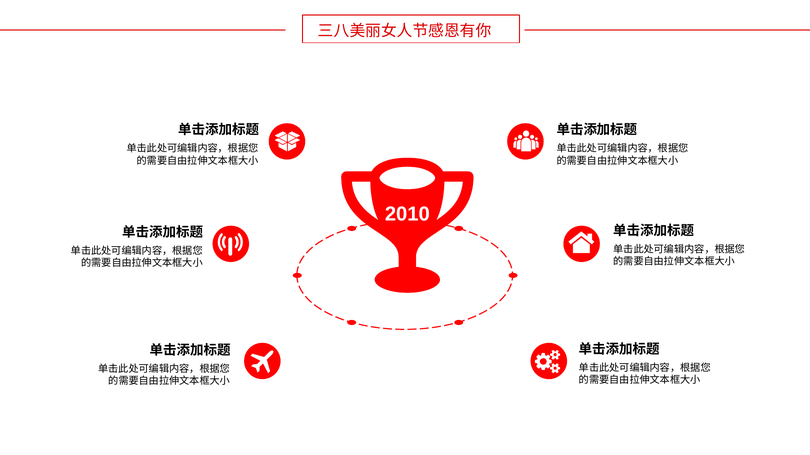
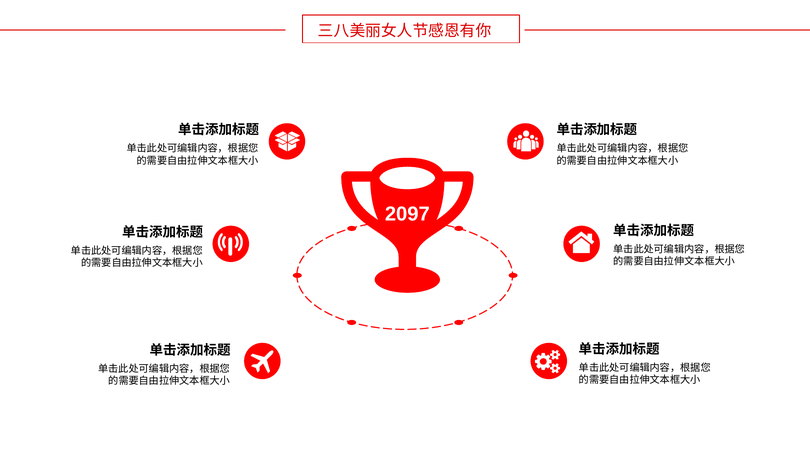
2010: 2010 -> 2097 (407, 214)
